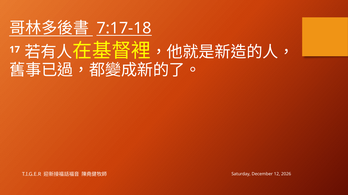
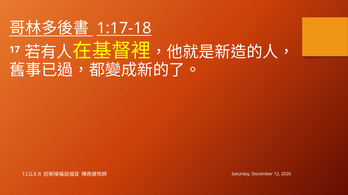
7:17-18: 7:17-18 -> 1:17-18 (124, 28)
